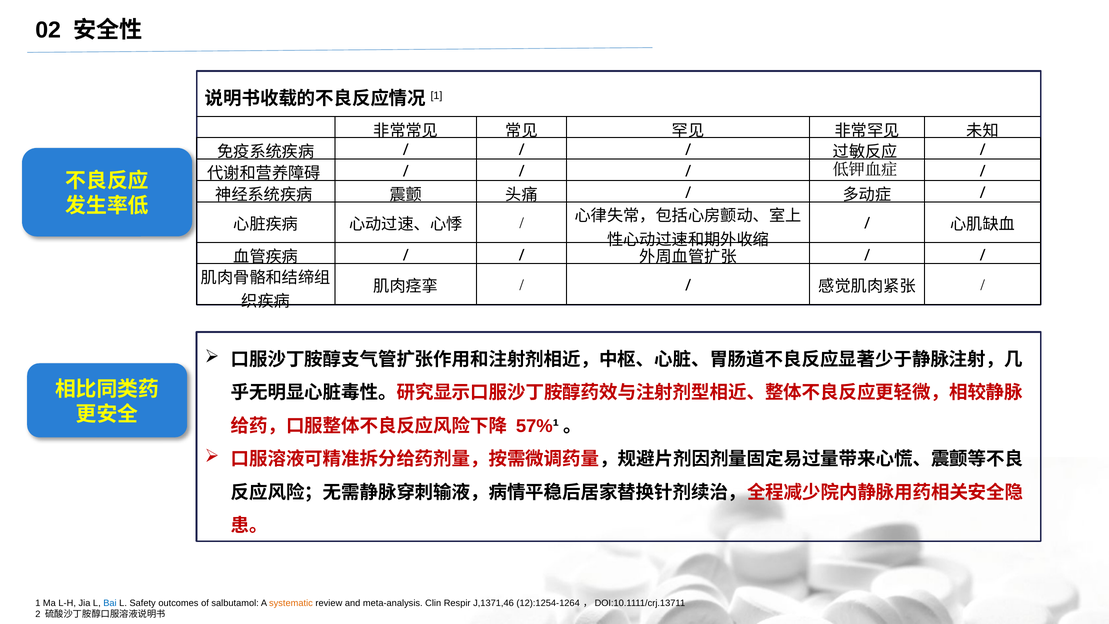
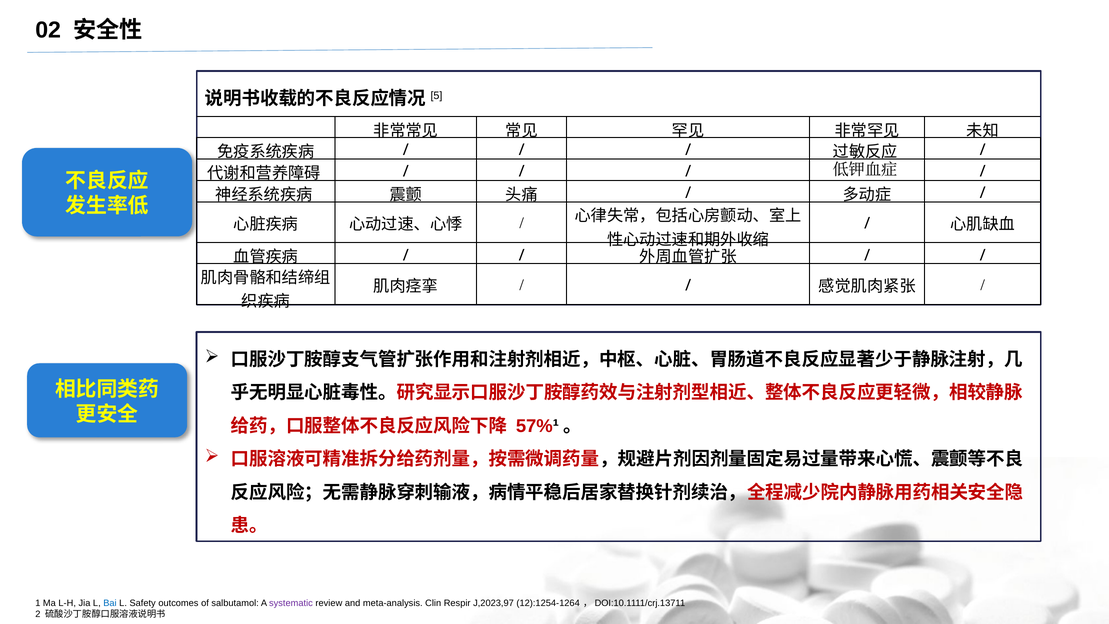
1: 1 -> 5 (436, 96)
systematic colour: orange -> purple (291, 603)
J,1371,46: J,1371,46 -> J,2023,97 (493, 603)
